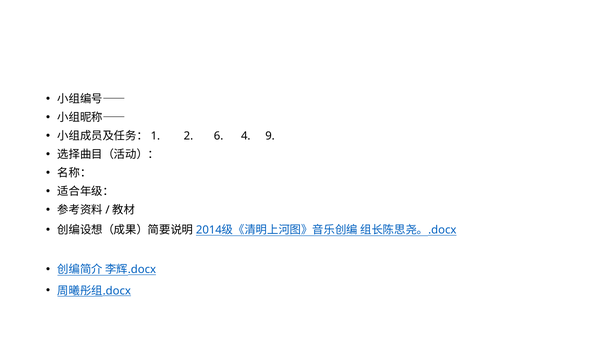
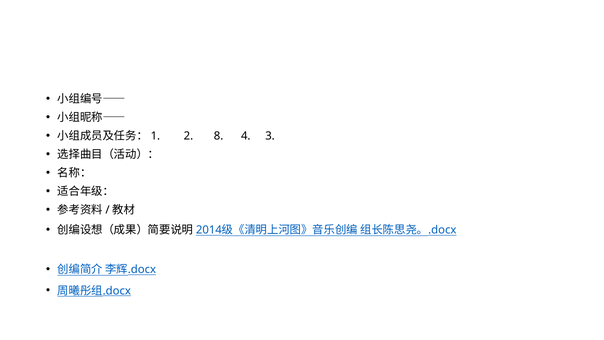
6: 6 -> 8 (219, 136)
9: 9 -> 3 (270, 136)
